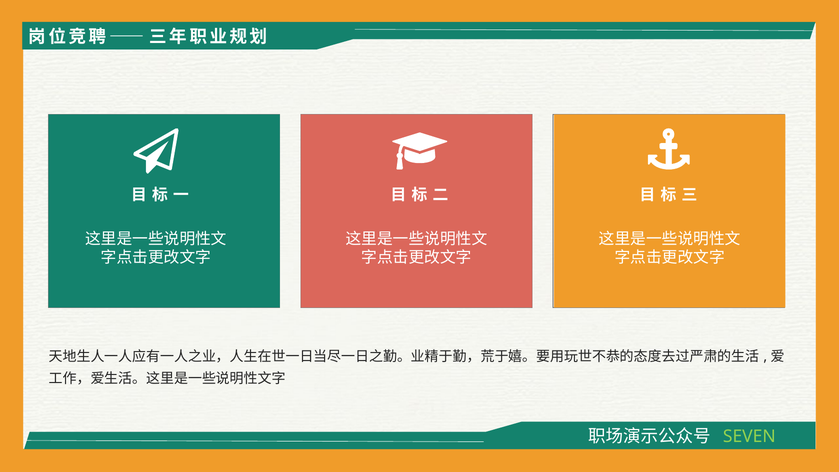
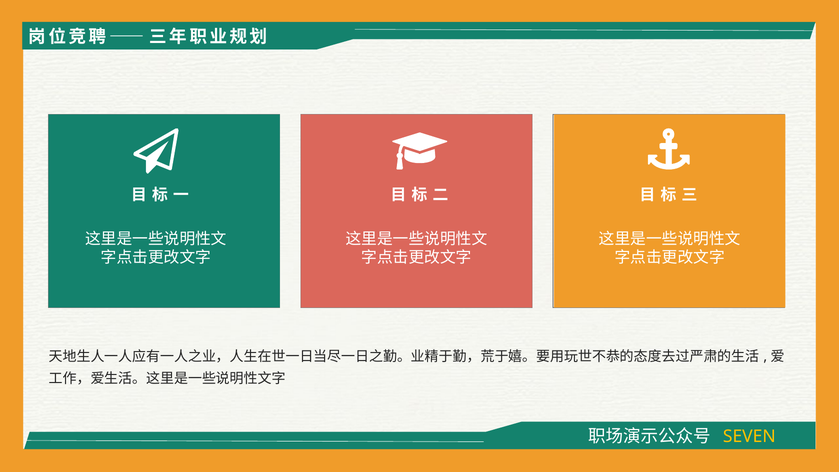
SEVEN colour: light green -> yellow (749, 436)
